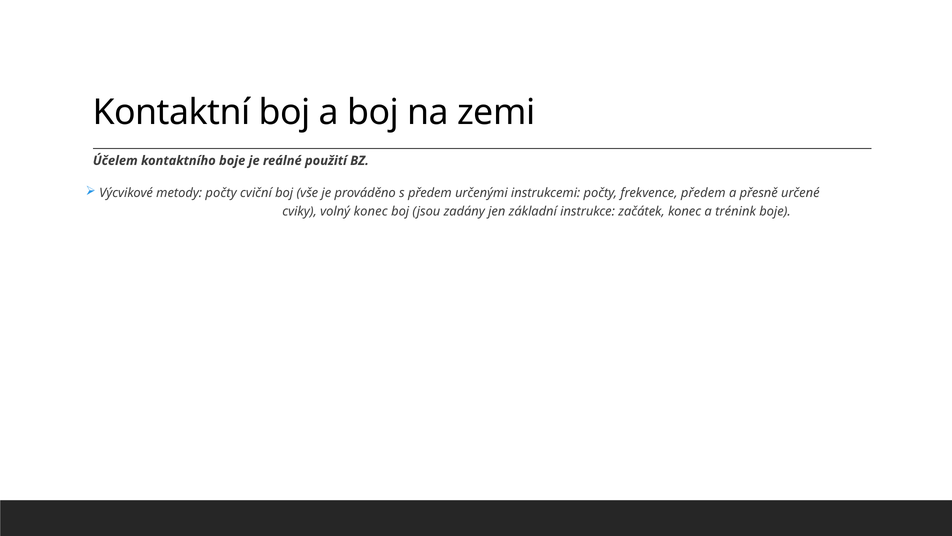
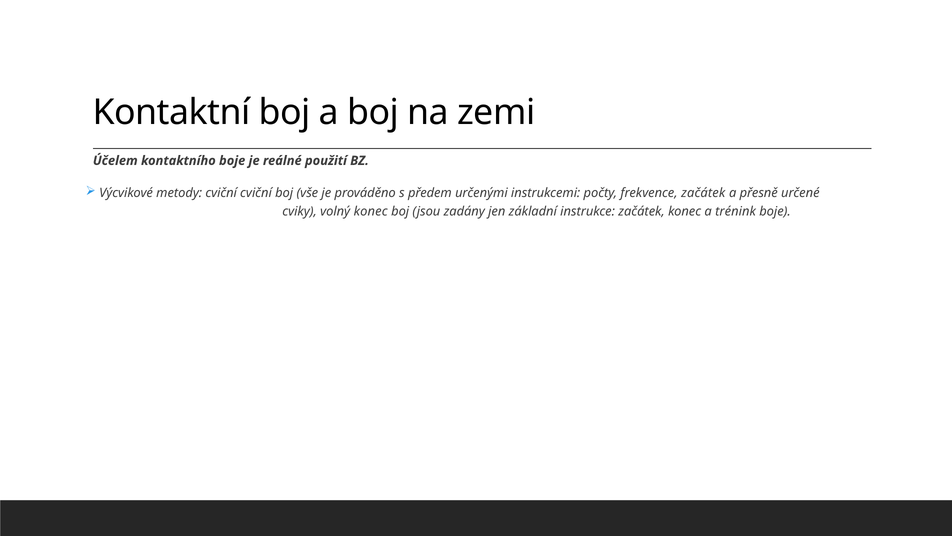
metody počty: počty -> cviční (221, 193)
frekvence předem: předem -> začátek (703, 193)
